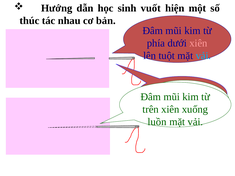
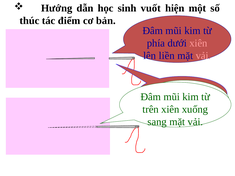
nhau: nhau -> điểm (69, 21)
tuột: tuột -> liền (167, 56)
vải colour: light blue -> pink (203, 56)
luồn: luồn -> sang (157, 122)
